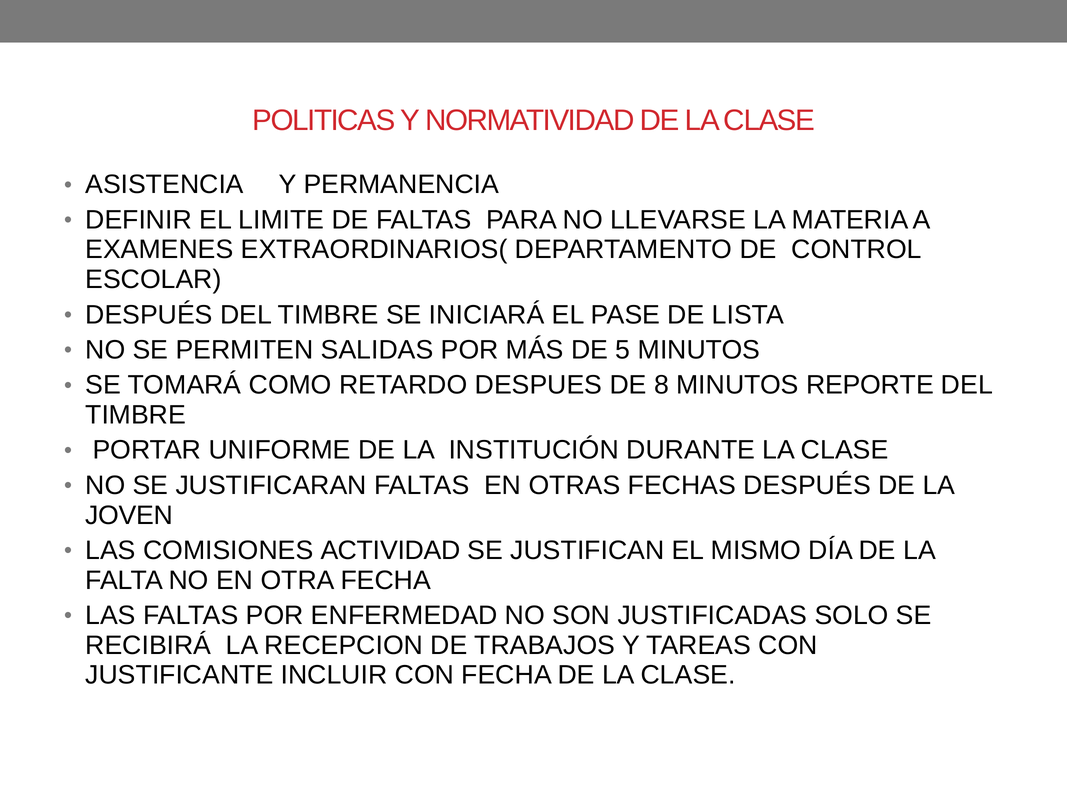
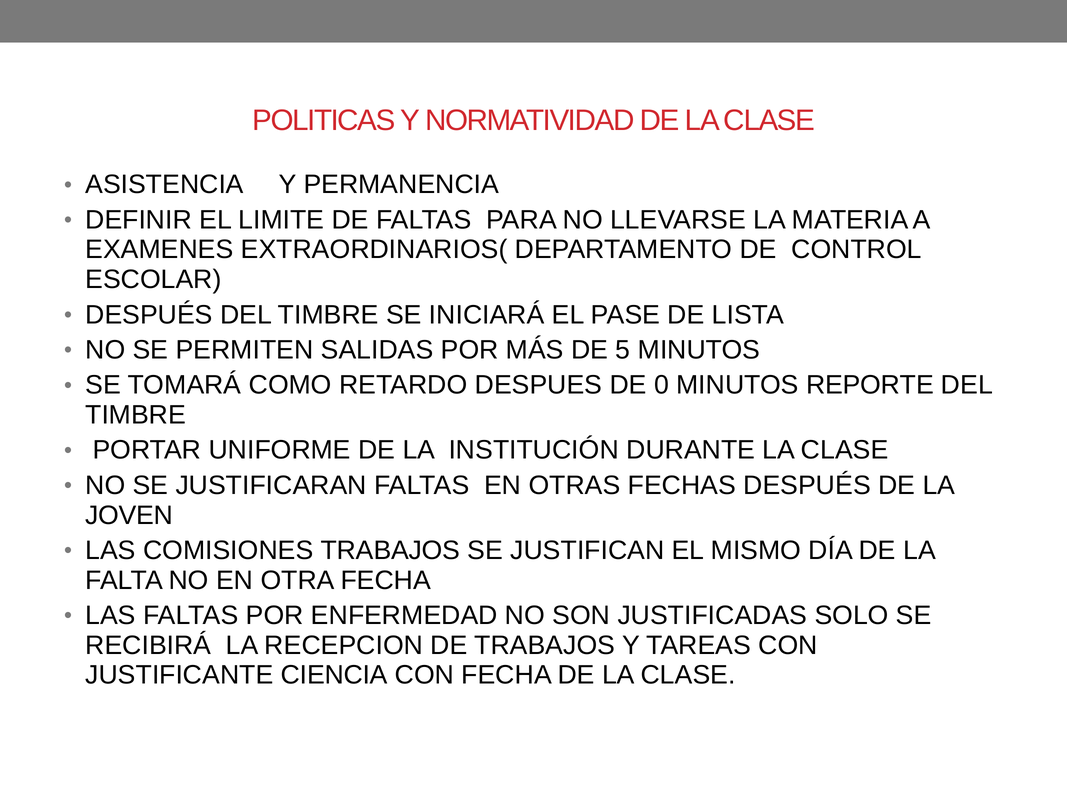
8: 8 -> 0 (661, 385)
COMISIONES ACTIVIDAD: ACTIVIDAD -> TRABAJOS (390, 551)
INCLUIR: INCLUIR -> CIENCIA (334, 675)
